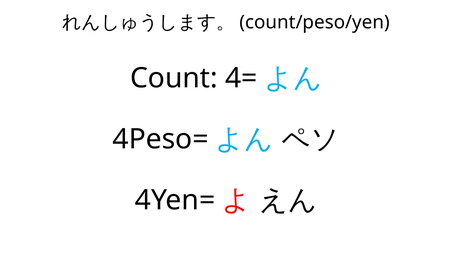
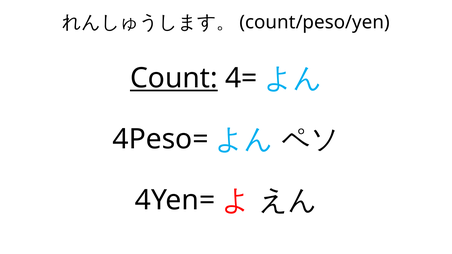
Count underline: none -> present (174, 78)
